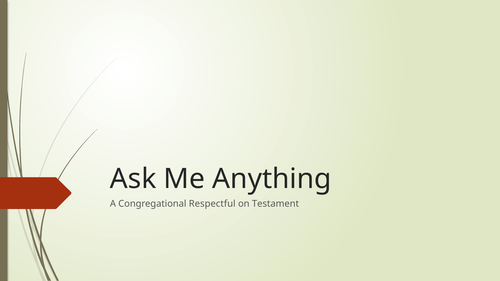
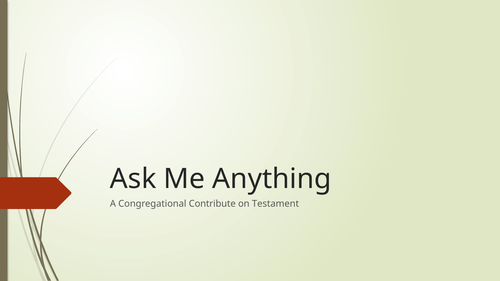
Respectful: Respectful -> Contribute (212, 204)
